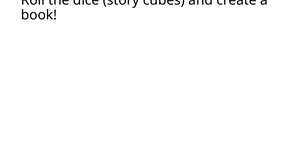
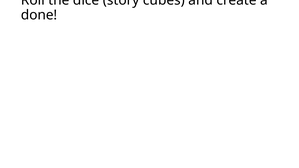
book: book -> done (39, 15)
